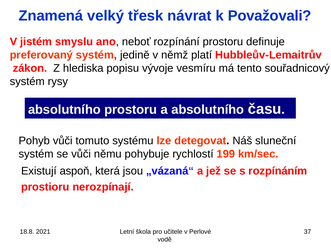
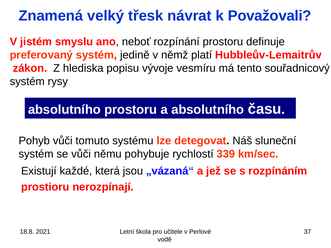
199: 199 -> 339 (226, 154)
aspoň: aspoň -> každé (76, 171)
